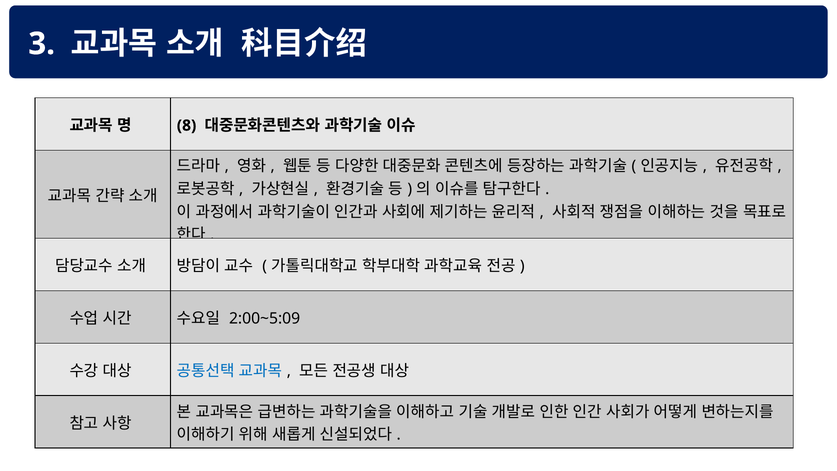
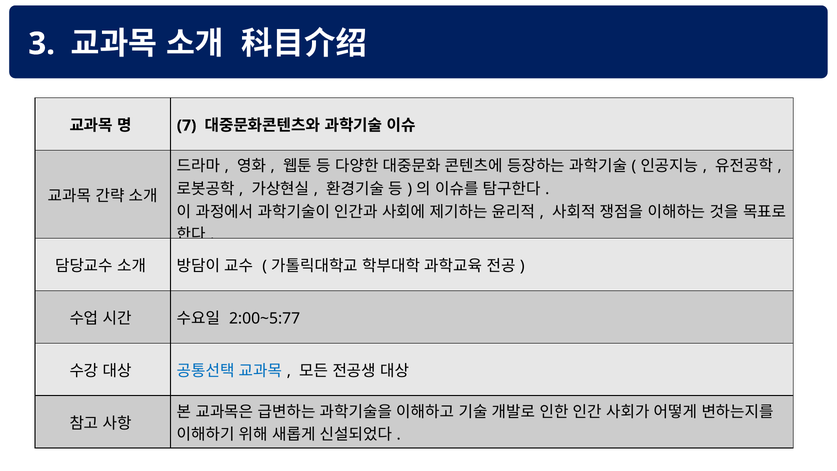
8: 8 -> 7 (187, 125)
2:00~5:09: 2:00~5:09 -> 2:00~5:77 (265, 318)
